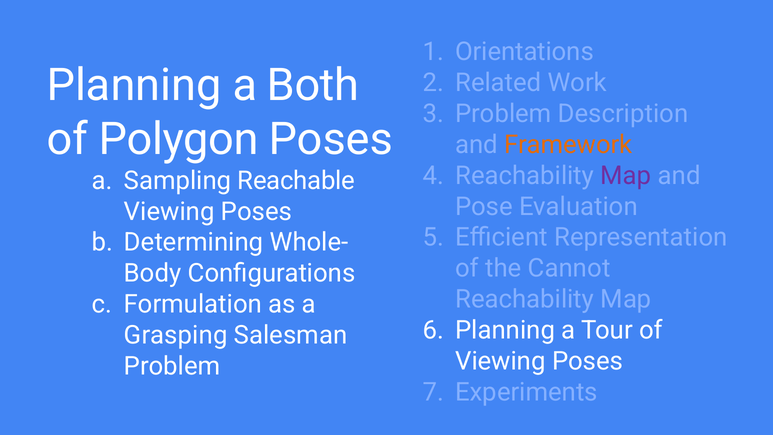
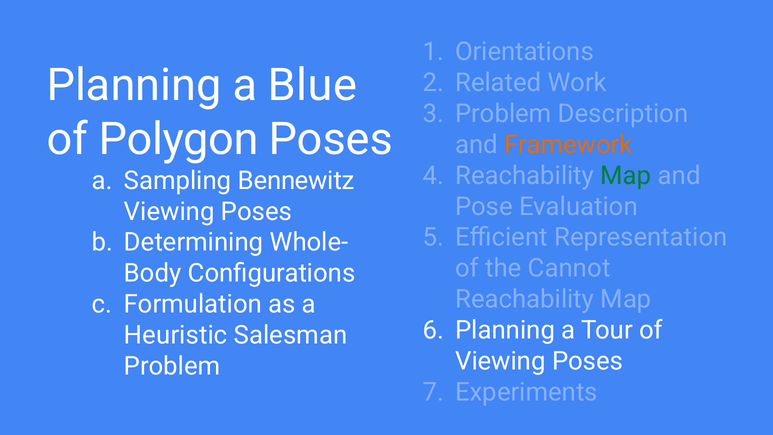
Both: Both -> Blue (312, 85)
Map colour: purple -> green (626, 176)
Reachable: Reachable -> Bennewitz (296, 181)
Grasping: Grasping -> Heuristic (176, 335)
